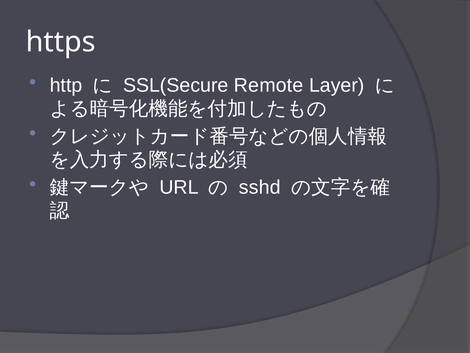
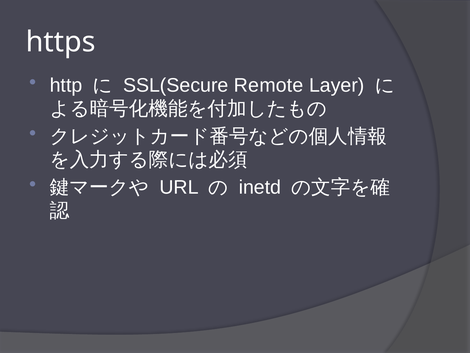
sshd: sshd -> inetd (260, 187)
